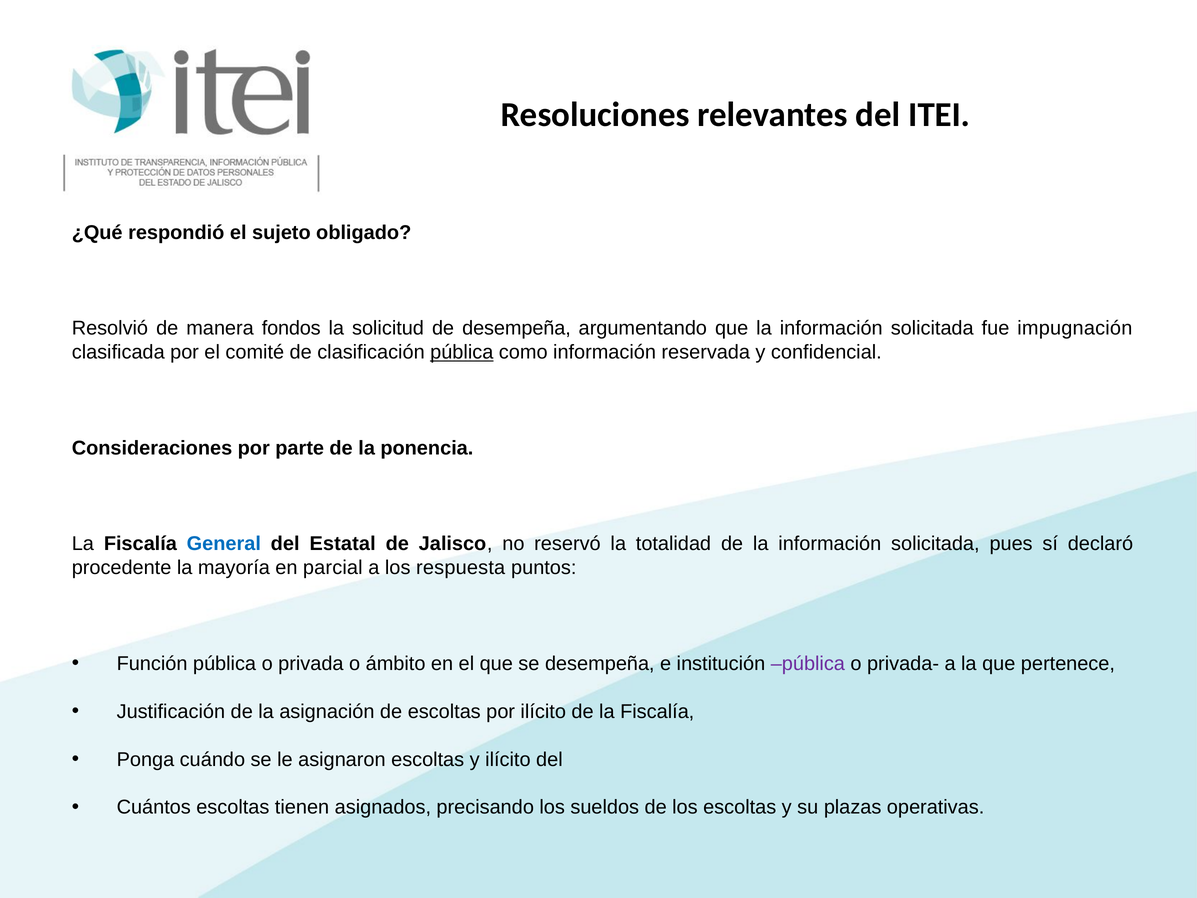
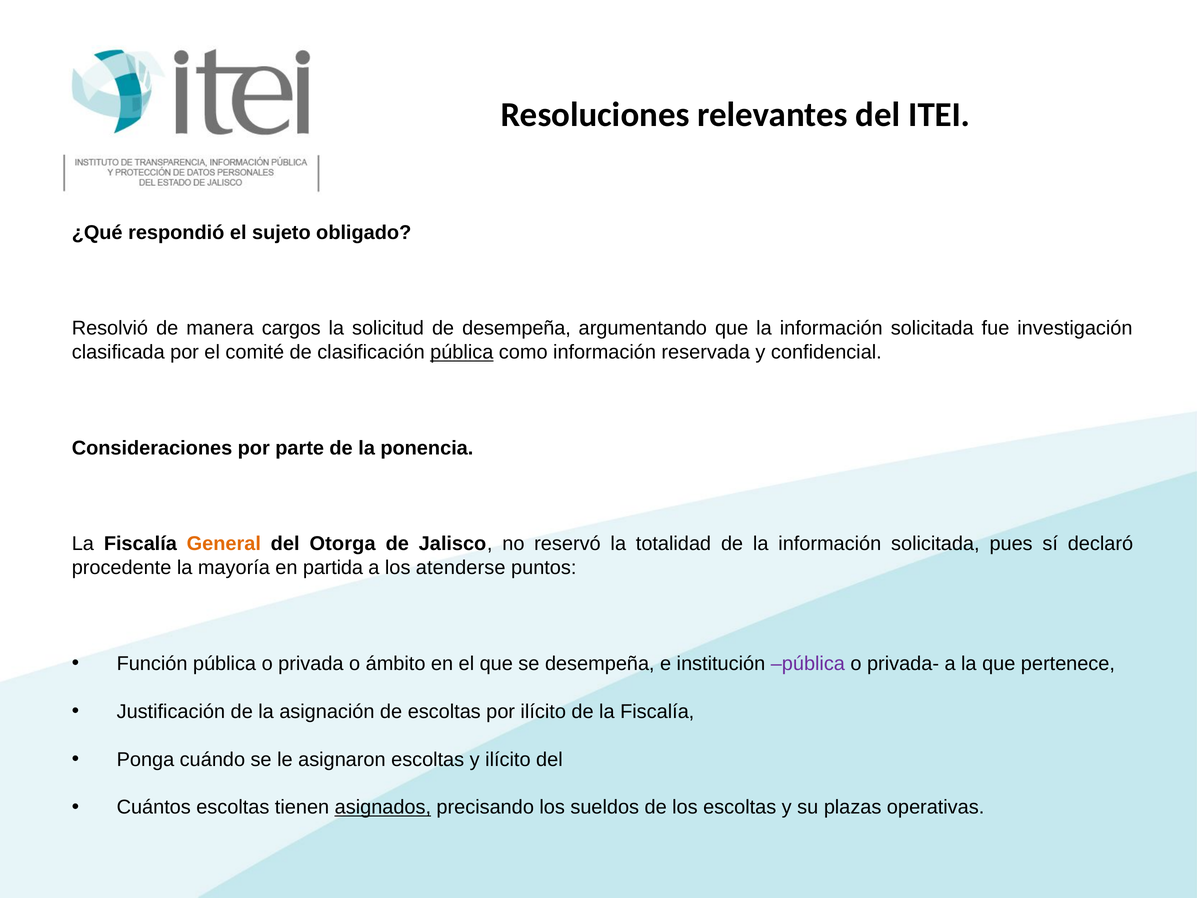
fondos: fondos -> cargos (291, 328)
impugnación: impugnación -> investigación (1075, 328)
General colour: blue -> orange (224, 544)
Estatal: Estatal -> Otorga (343, 544)
parcial: parcial -> partida (333, 568)
respuesta: respuesta -> atenderse (461, 568)
asignados underline: none -> present (383, 807)
